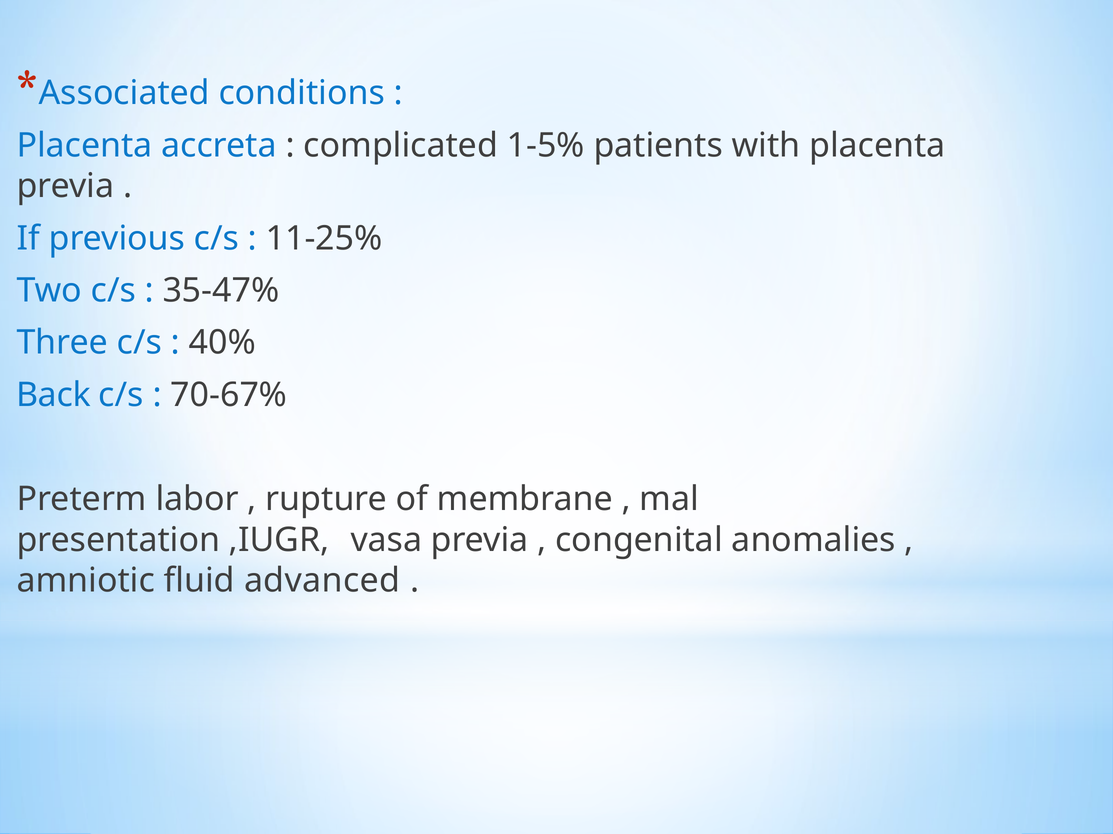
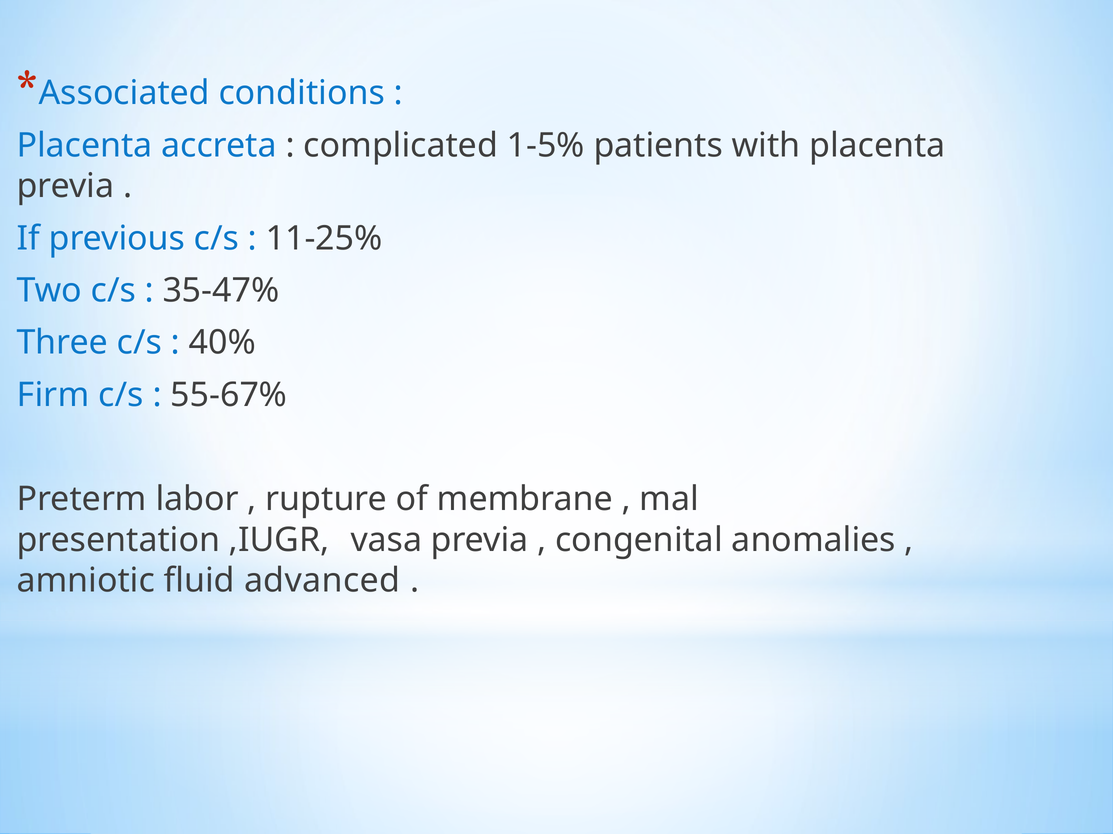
Back: Back -> Firm (53, 395)
70-67%: 70-67% -> 55-67% (229, 395)
